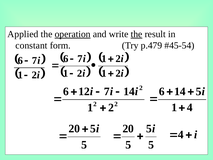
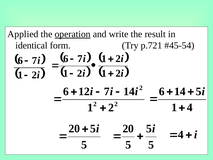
the underline: present -> none (137, 34)
constant: constant -> identical (32, 45)
p.479: p.479 -> p.721 (151, 45)
